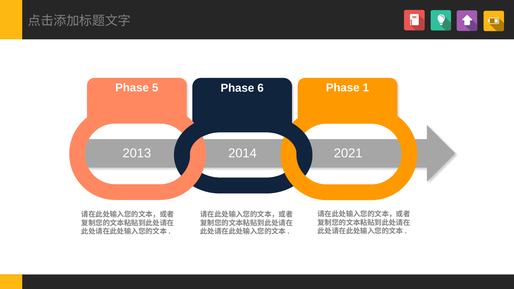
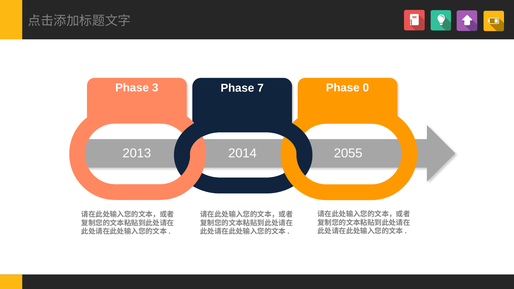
5: 5 -> 3 (155, 88)
6: 6 -> 7 (261, 88)
1: 1 -> 0 (366, 88)
2021: 2021 -> 2055 (348, 153)
